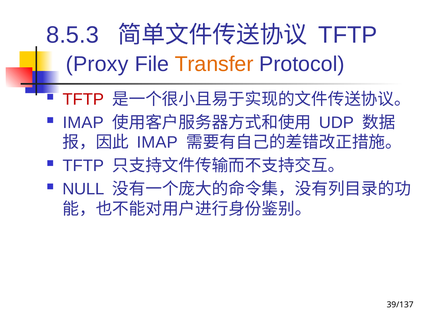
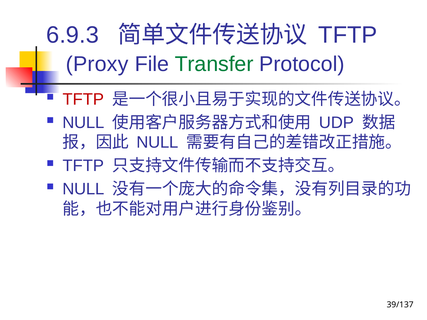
8.5.3: 8.5.3 -> 6.9.3 (73, 35)
Transfer colour: orange -> green (214, 64)
IMAP: IMAP -> NULL (83, 123)
IMAP: IMAP -> NULL (157, 143)
